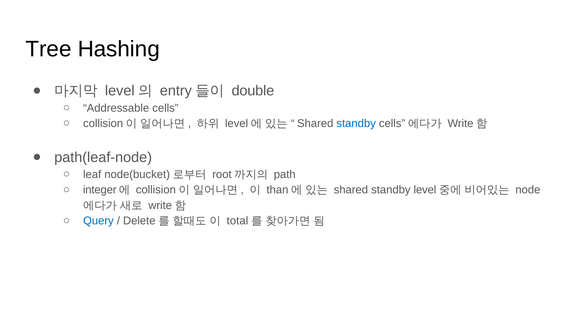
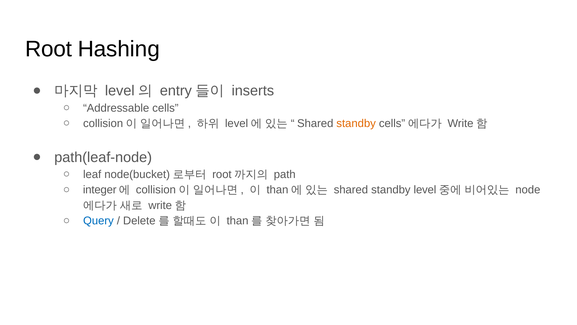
Tree: Tree -> Root (49, 49)
double: double -> inserts (253, 91)
standby colour: blue -> orange (356, 123)
total: total -> than (238, 221)
